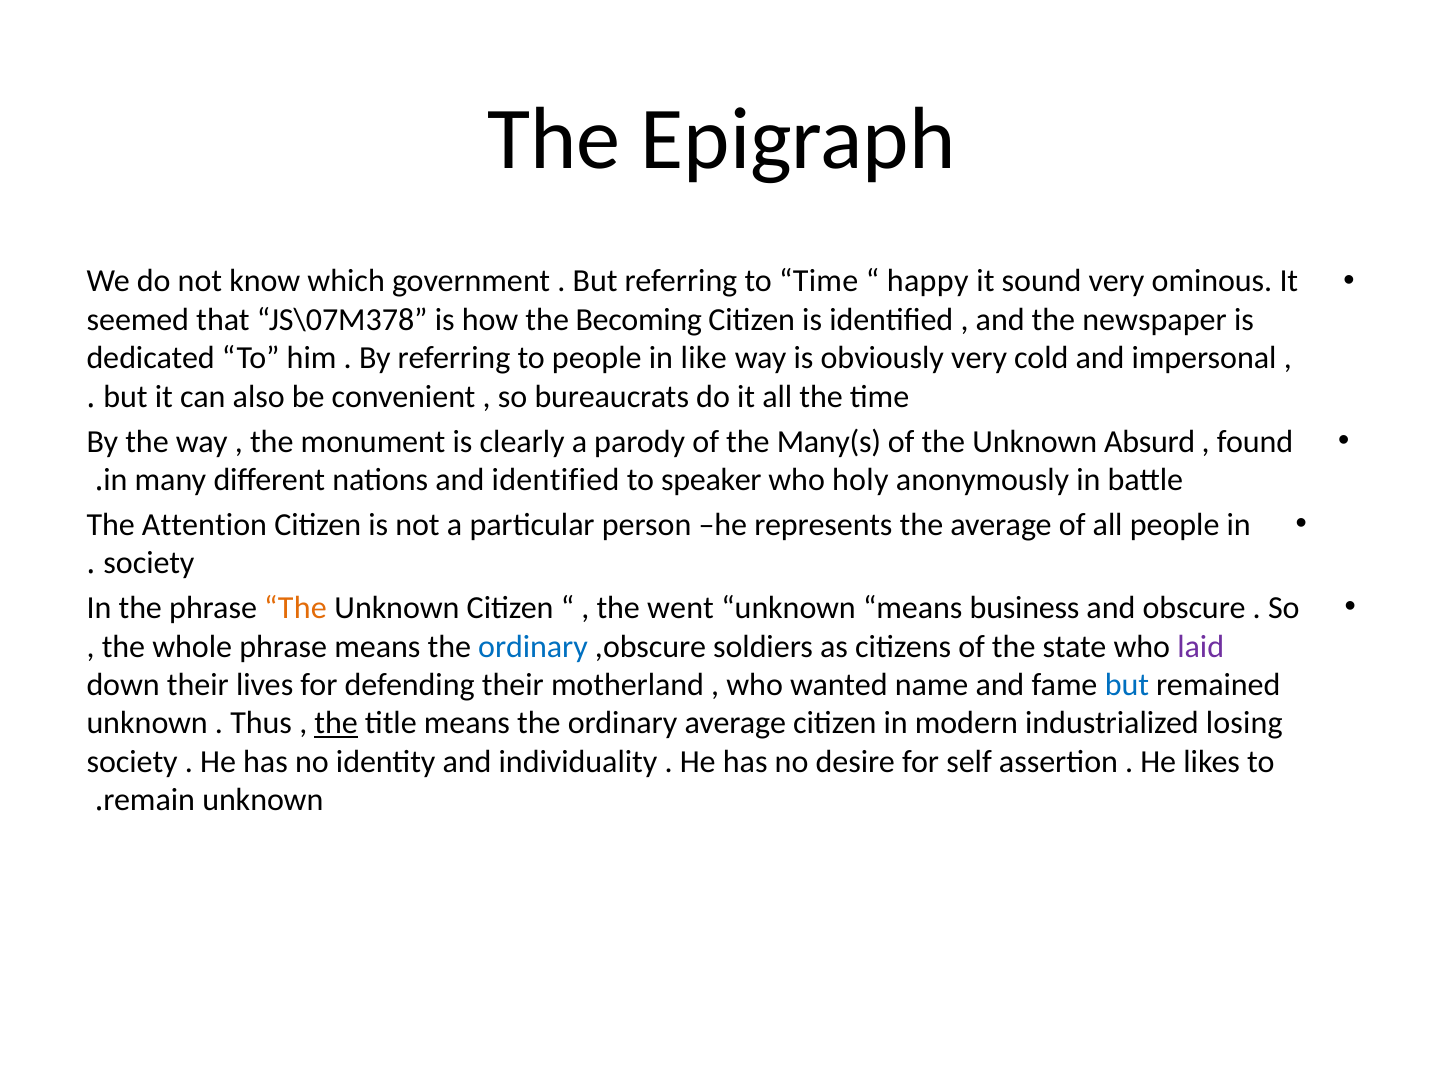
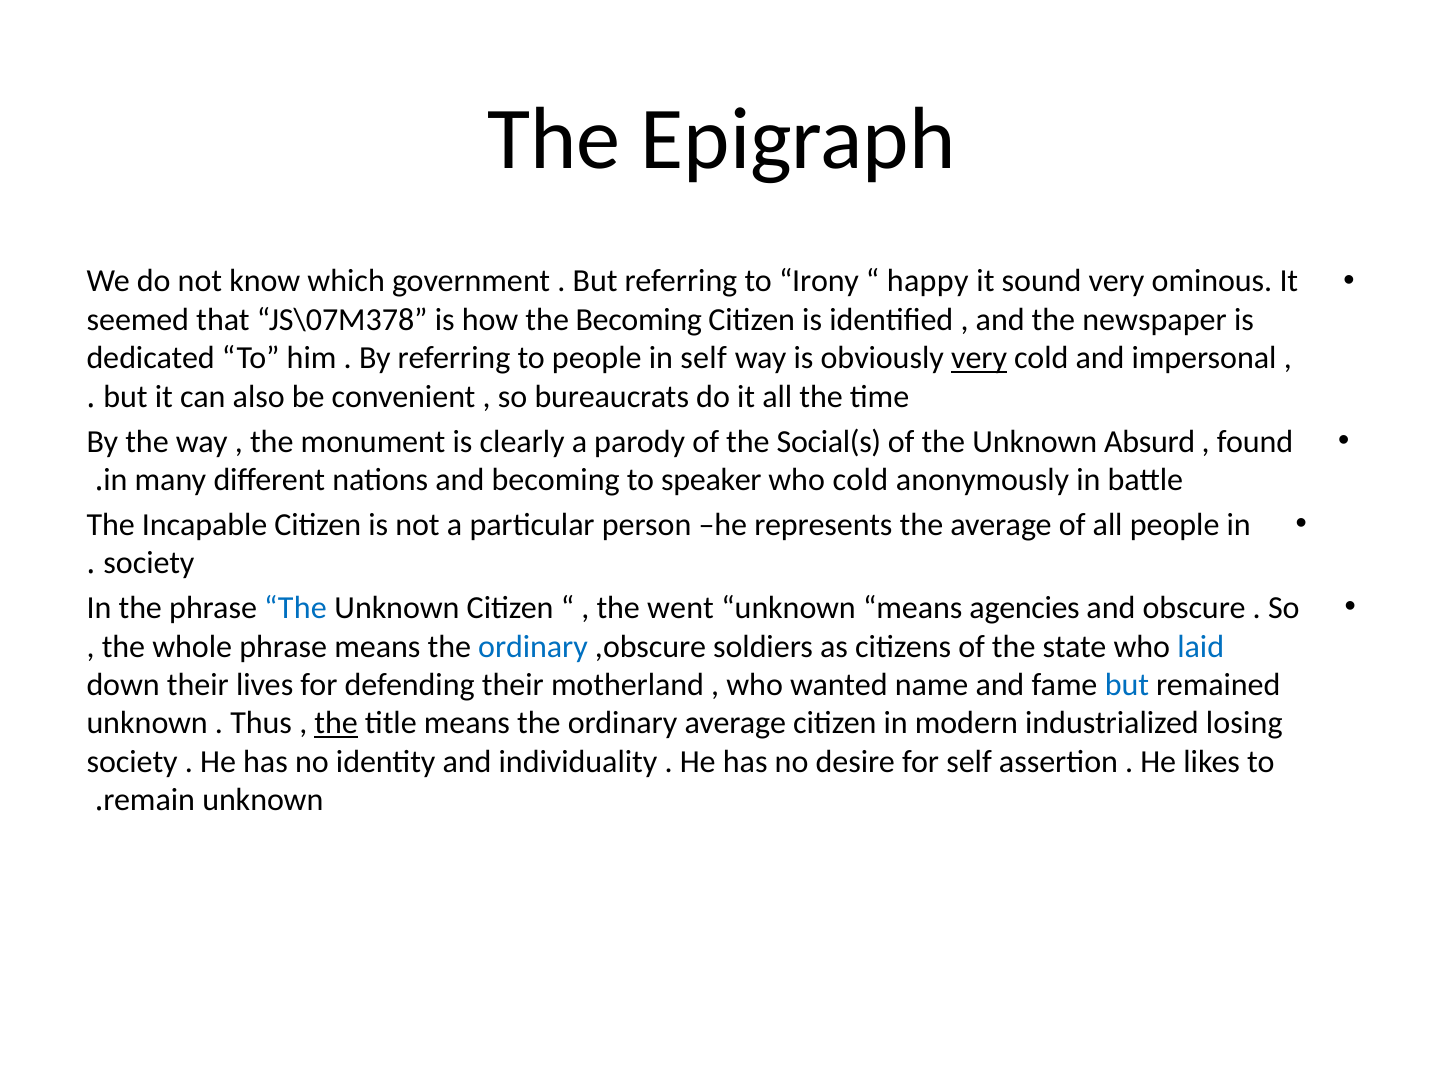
to Time: Time -> Irony (819, 281)
in like: like -> self (704, 358)
very underline: none -> present (979, 358)
Many(s: Many(s -> Social(s (829, 441)
and identified: identified -> becoming (556, 480)
who holy: holy -> cold (860, 480)
Attention: Attention -> Incapable (205, 525)
The colour: orange -> blue (296, 608)
business: business -> agencies (1025, 608)
laid colour: purple -> blue (1201, 646)
